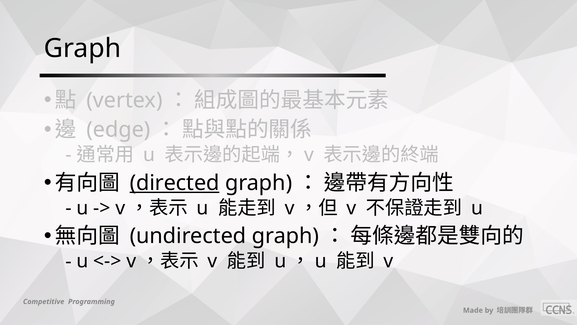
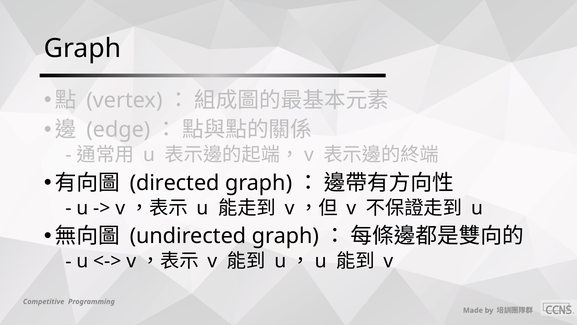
directed underline: present -> none (175, 183)
